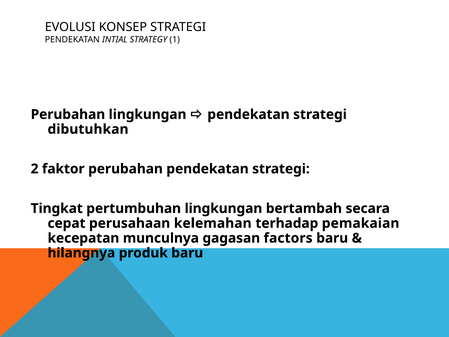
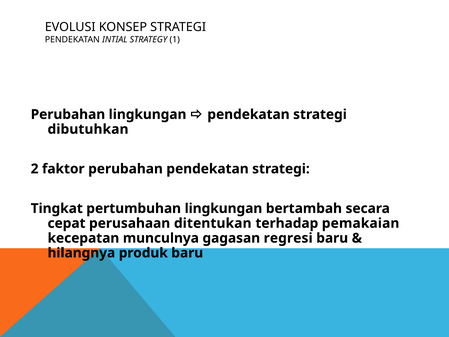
kelemahan: kelemahan -> ditentukan (213, 223)
factors: factors -> regresi (288, 238)
